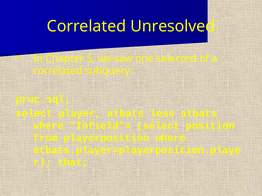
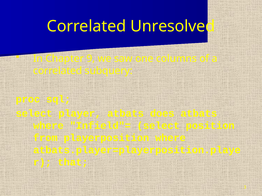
5: 5 -> 9 (91, 59)
selected: selected -> columns (176, 59)
less: less -> does (162, 114)
